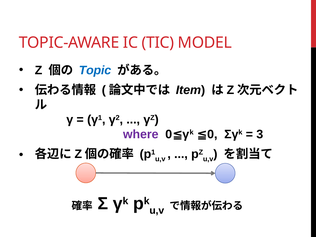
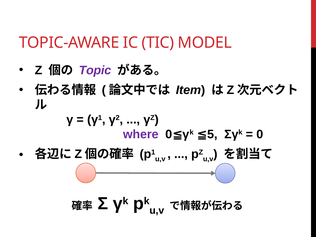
Topic colour: blue -> purple (95, 70)
0: 0 -> 5 (212, 134)
3: 3 -> 0 (260, 134)
